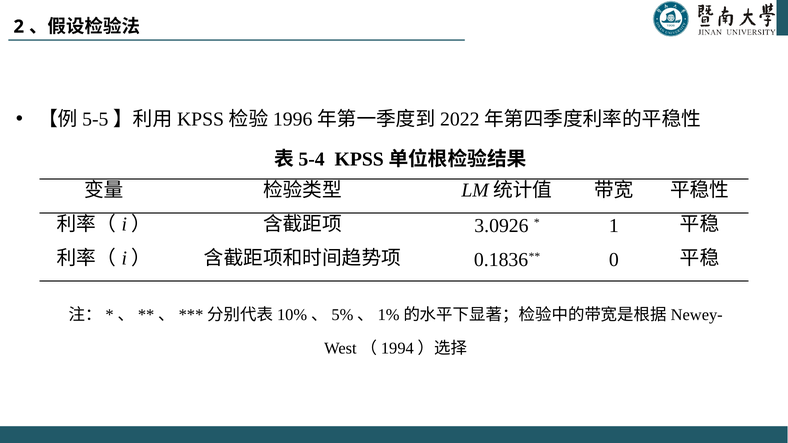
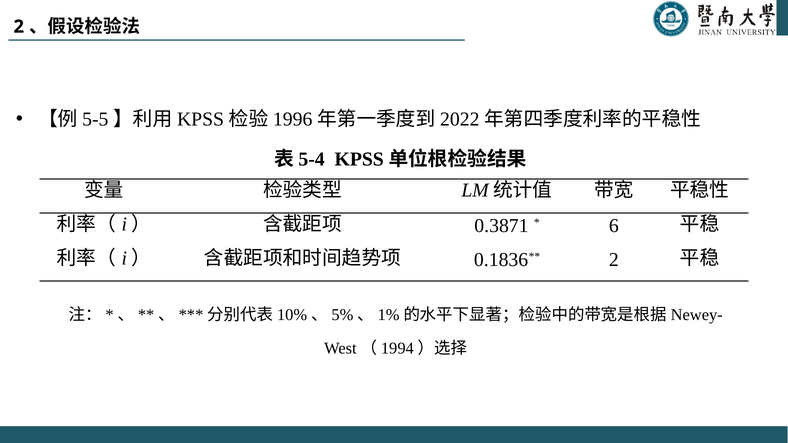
3.0926: 3.0926 -> 0.3871 (501, 226)
1: 1 -> 6 (614, 226)
0: 0 -> 2 (614, 260)
